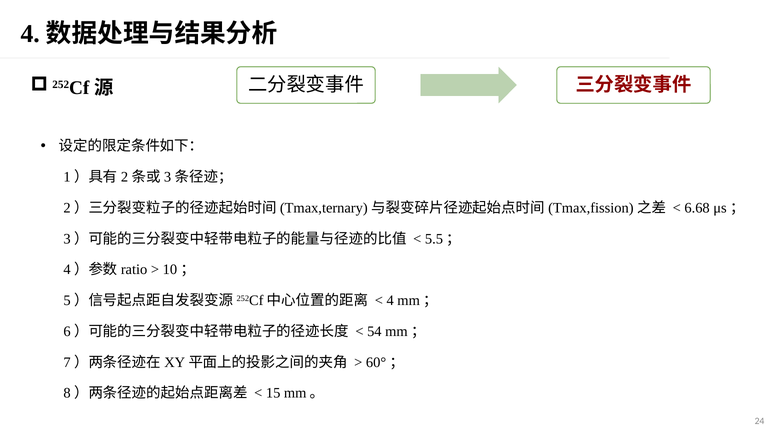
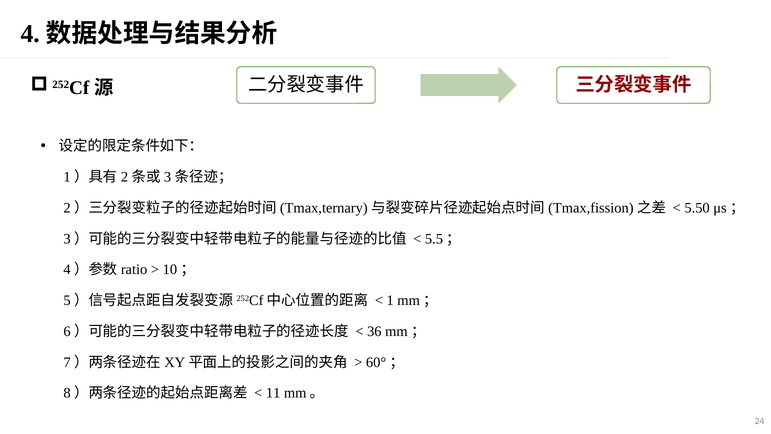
6.68: 6.68 -> 5.50 (697, 208)
4: 4 -> 1 (390, 300)
54: 54 -> 36 (374, 331)
15: 15 -> 11 (273, 393)
